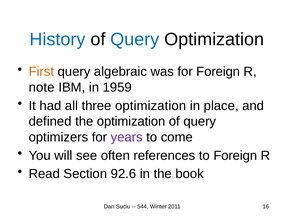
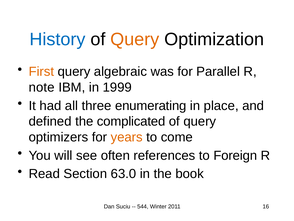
Query colour: blue -> orange (135, 39)
for Foreign: Foreign -> Parallel (218, 71)
1959: 1959 -> 1999 (117, 87)
three optimization: optimization -> enumerating (151, 105)
the optimization: optimization -> complicated (131, 121)
years colour: purple -> orange (127, 137)
92.6: 92.6 -> 63.0 (123, 173)
